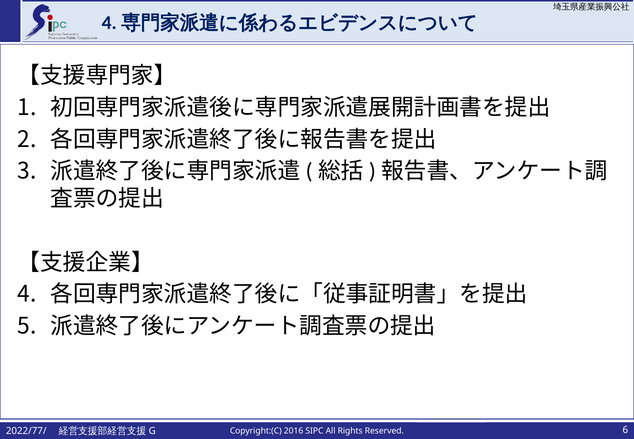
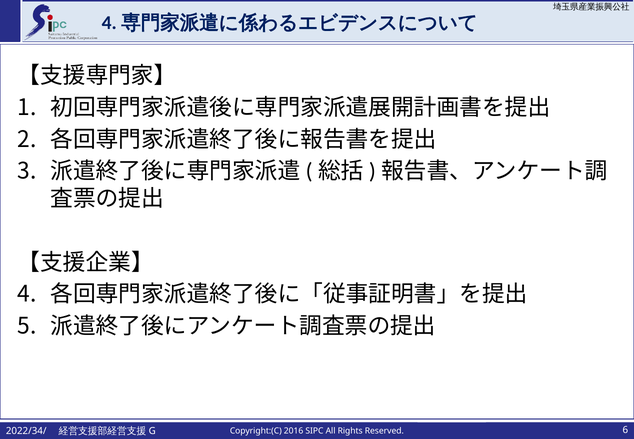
2022/77/: 2022/77/ -> 2022/34/ (26, 431)
